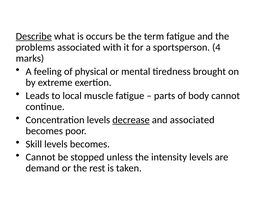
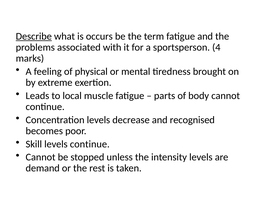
decrease underline: present -> none (131, 120)
and associated: associated -> recognised (192, 120)
levels becomes: becomes -> continue (90, 144)
